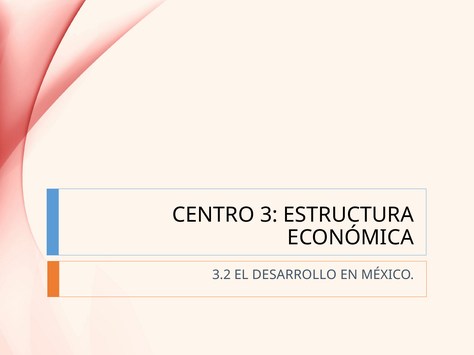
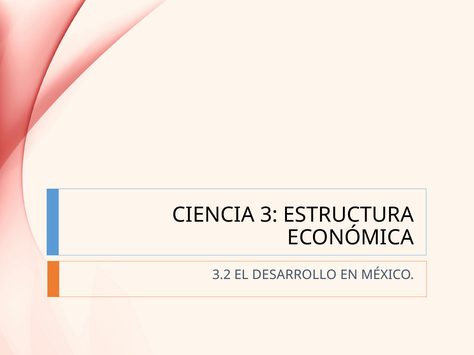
CENTRO: CENTRO -> CIENCIA (213, 215)
